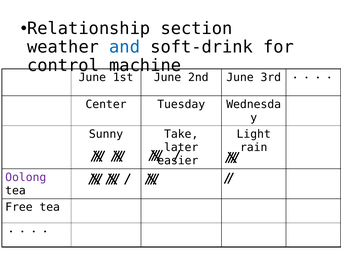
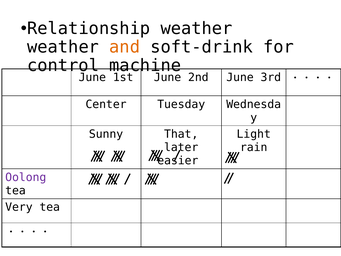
Relationship section: section -> weather (196, 29)
and colour: blue -> orange (125, 47)
Take: Take -> That (181, 134)
Free: Free -> Very (19, 207)
